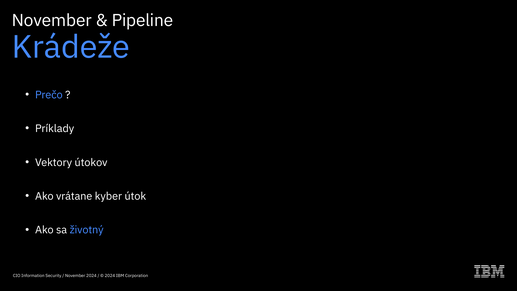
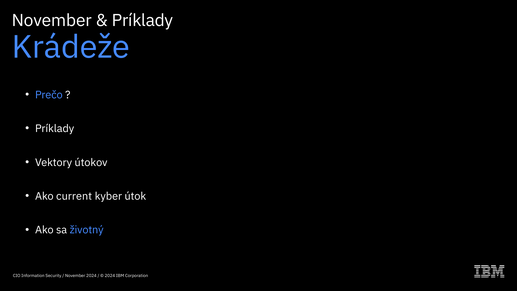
Pipeline: Pipeline -> Príklady (143, 21)
vrátane: vrátane -> current (74, 196)
